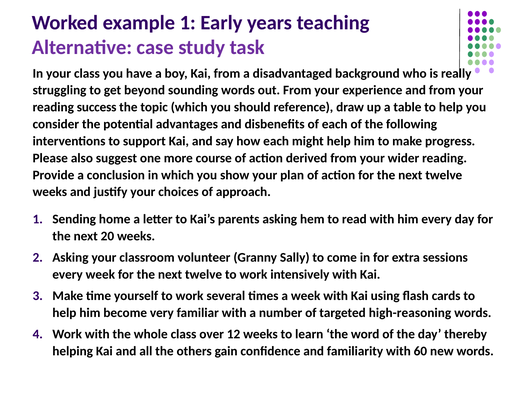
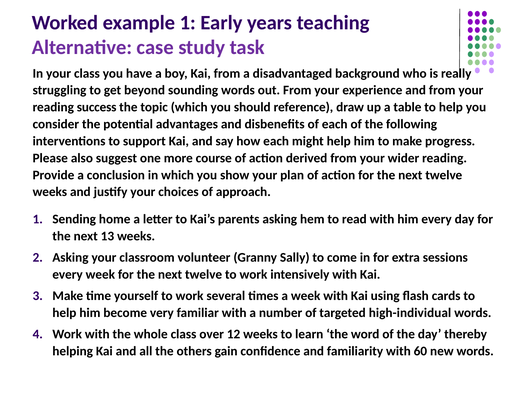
20: 20 -> 13 (107, 236)
high-reasoning: high-reasoning -> high-individual (410, 313)
